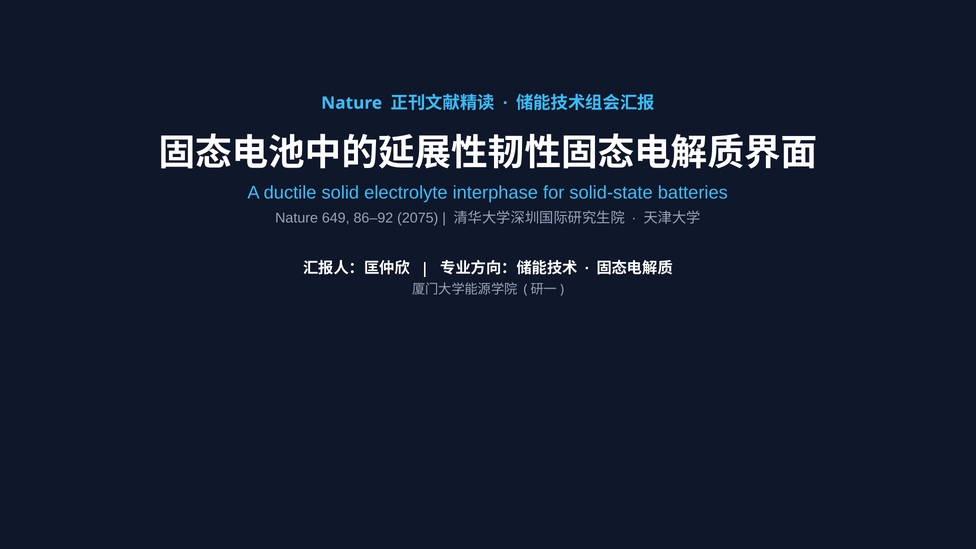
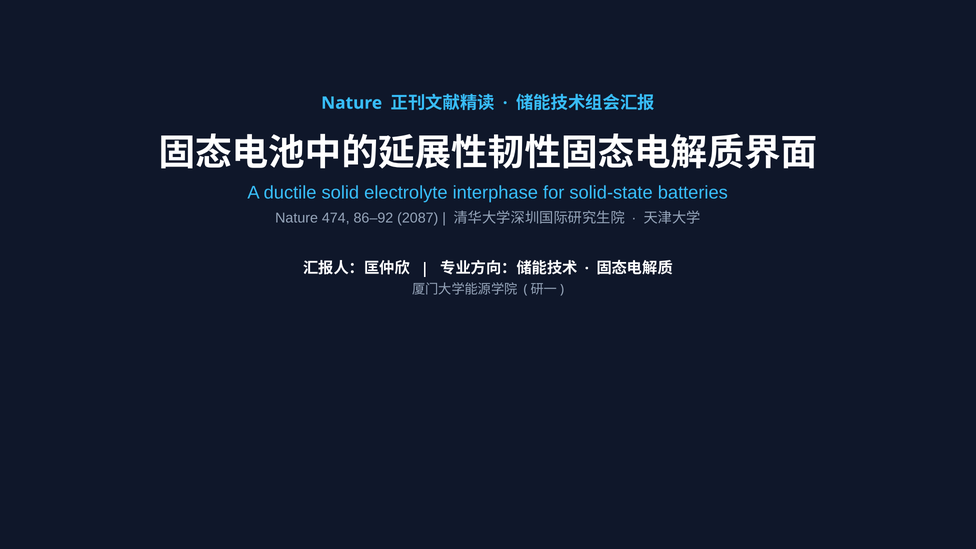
649: 649 -> 474 (336, 218)
2075: 2075 -> 2087 (418, 218)
